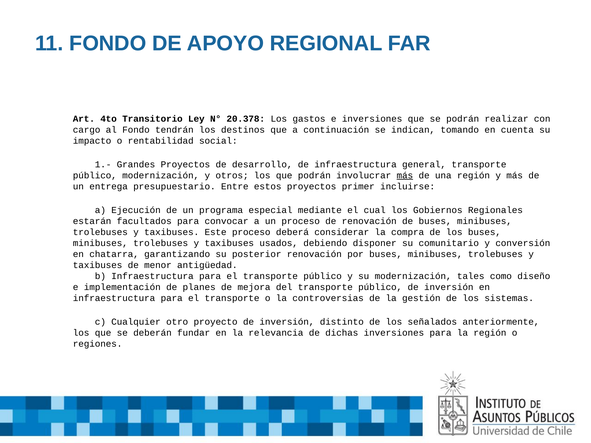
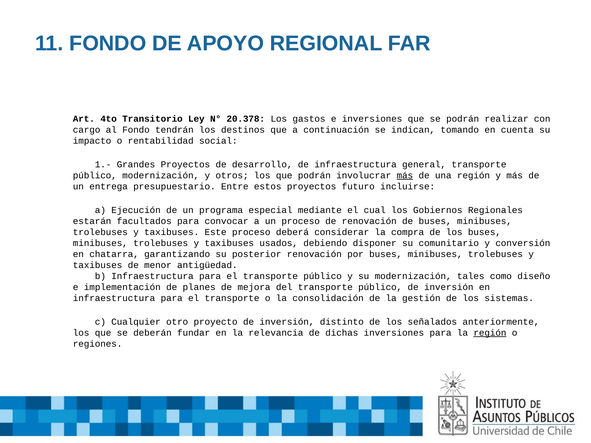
primer: primer -> futuro (358, 187)
controversias: controversias -> consolidación (328, 298)
región underline: none -> present (490, 333)
